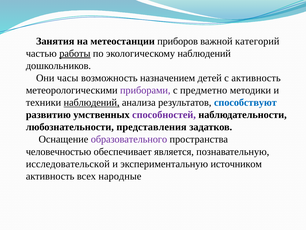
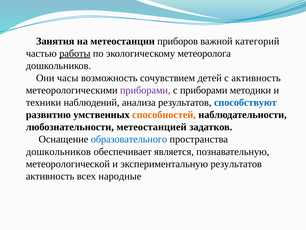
экологическому наблюдений: наблюдений -> метеоролога (204, 53)
назначением: назначением -> сочувствием (168, 78)
с предметно: предметно -> приборами (204, 90)
наблюдений underline: present -> none (92, 102)
способностей colour: purple -> orange (164, 115)
представления: представления -> метеостанцией (152, 127)
образовательного colour: purple -> blue (129, 139)
человечностью: человечностью -> дошкольников (58, 151)
исследовательской: исследовательской -> метеорологической (68, 164)
экспериментальную источником: источником -> результатов (236, 164)
